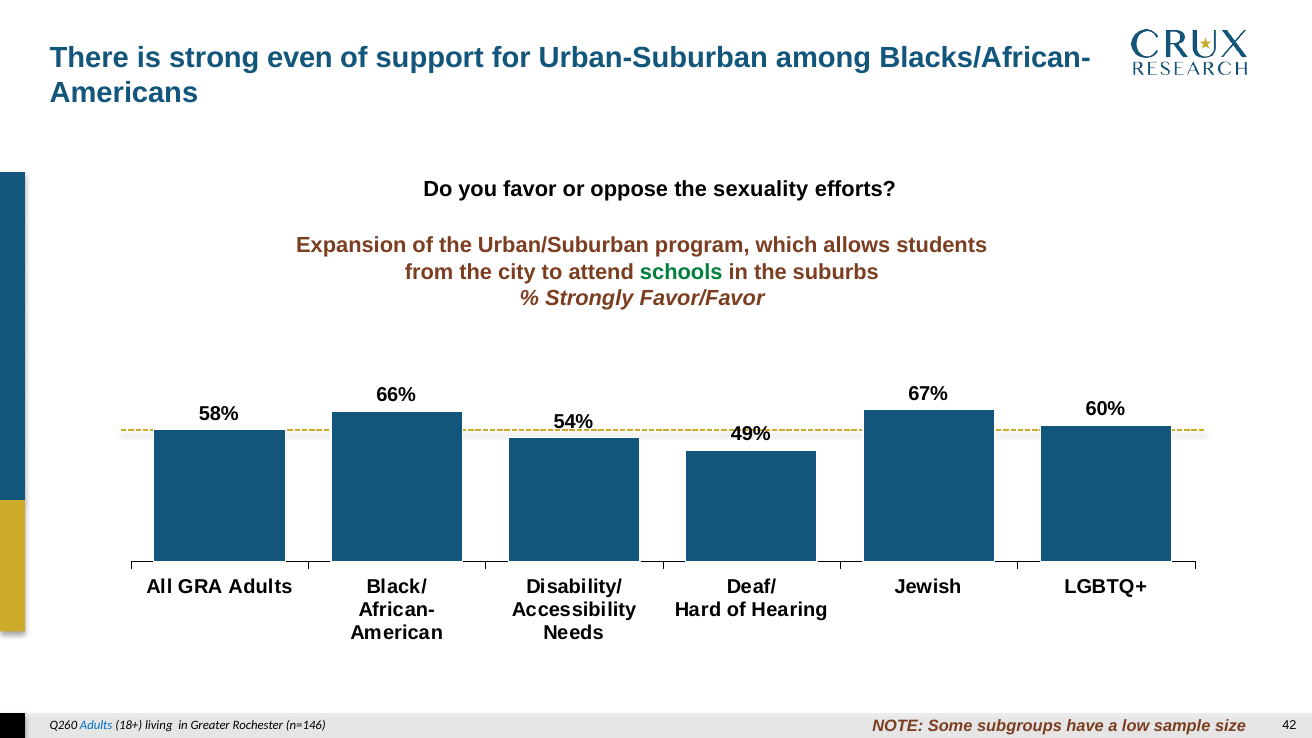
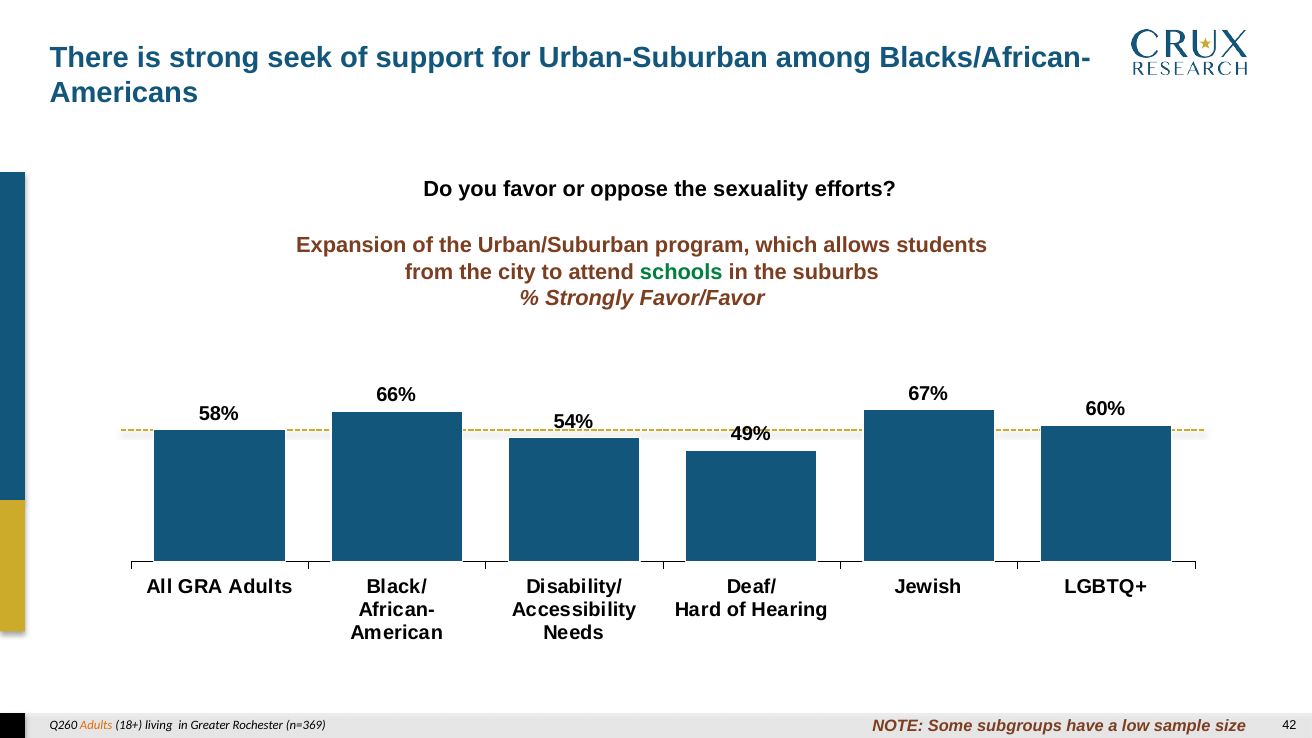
even: even -> seek (300, 58)
Adults colour: blue -> orange (96, 725)
n=146: n=146 -> n=369 (306, 725)
